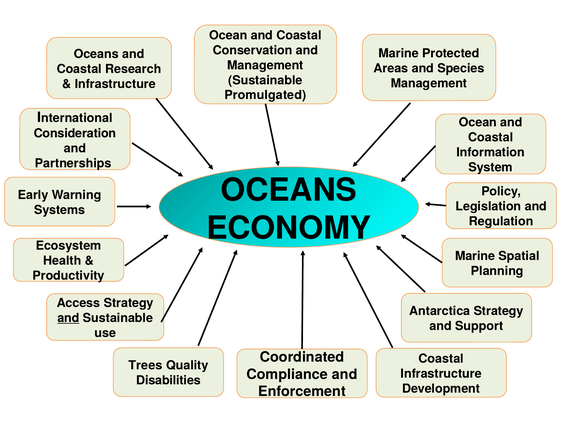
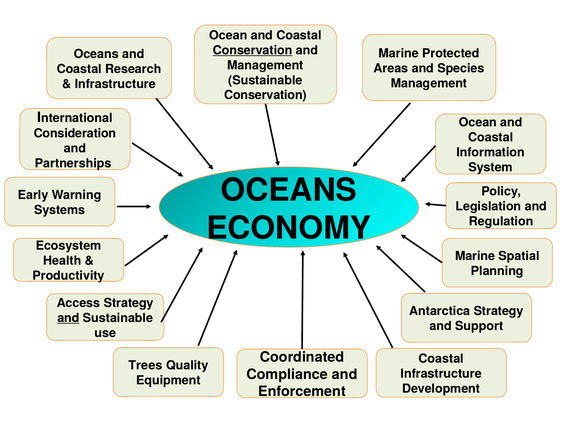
Conservation underline: none -> present (253, 50)
Promulgated: Promulgated -> Conservation (265, 95)
Disabilities: Disabilities -> Equipment (168, 381)
